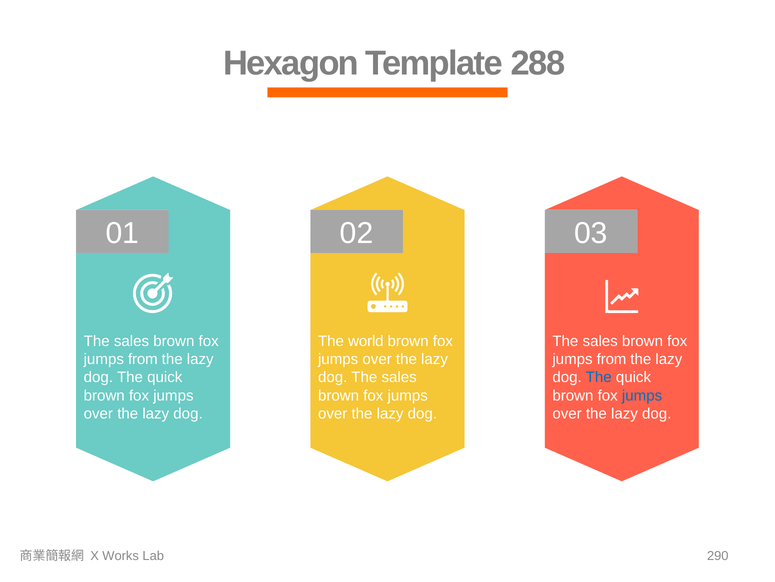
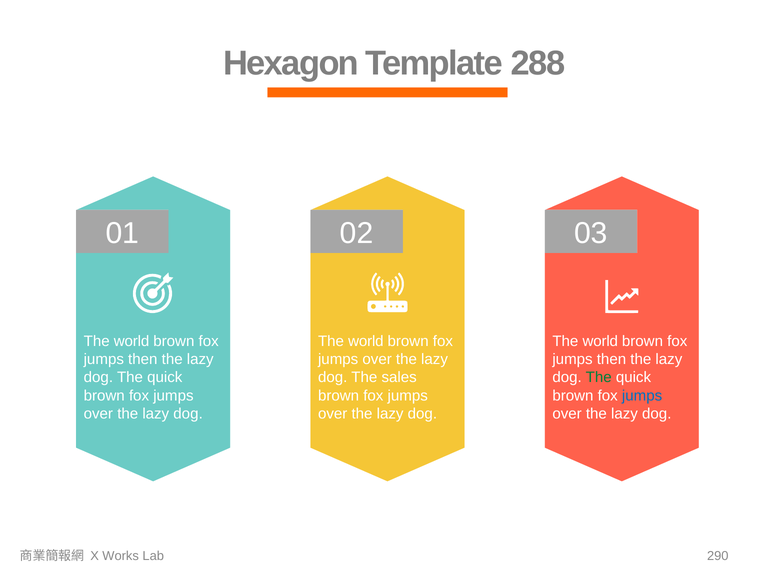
sales: sales -> world (132, 341)
sales: sales -> world (600, 341)
from: from -> then (143, 359)
from: from -> then (611, 359)
The colour: blue -> green (599, 377)
